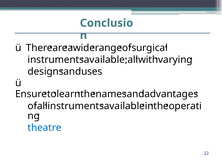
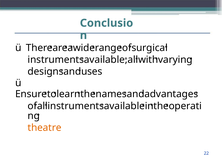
theatre colour: blue -> orange (45, 128)
